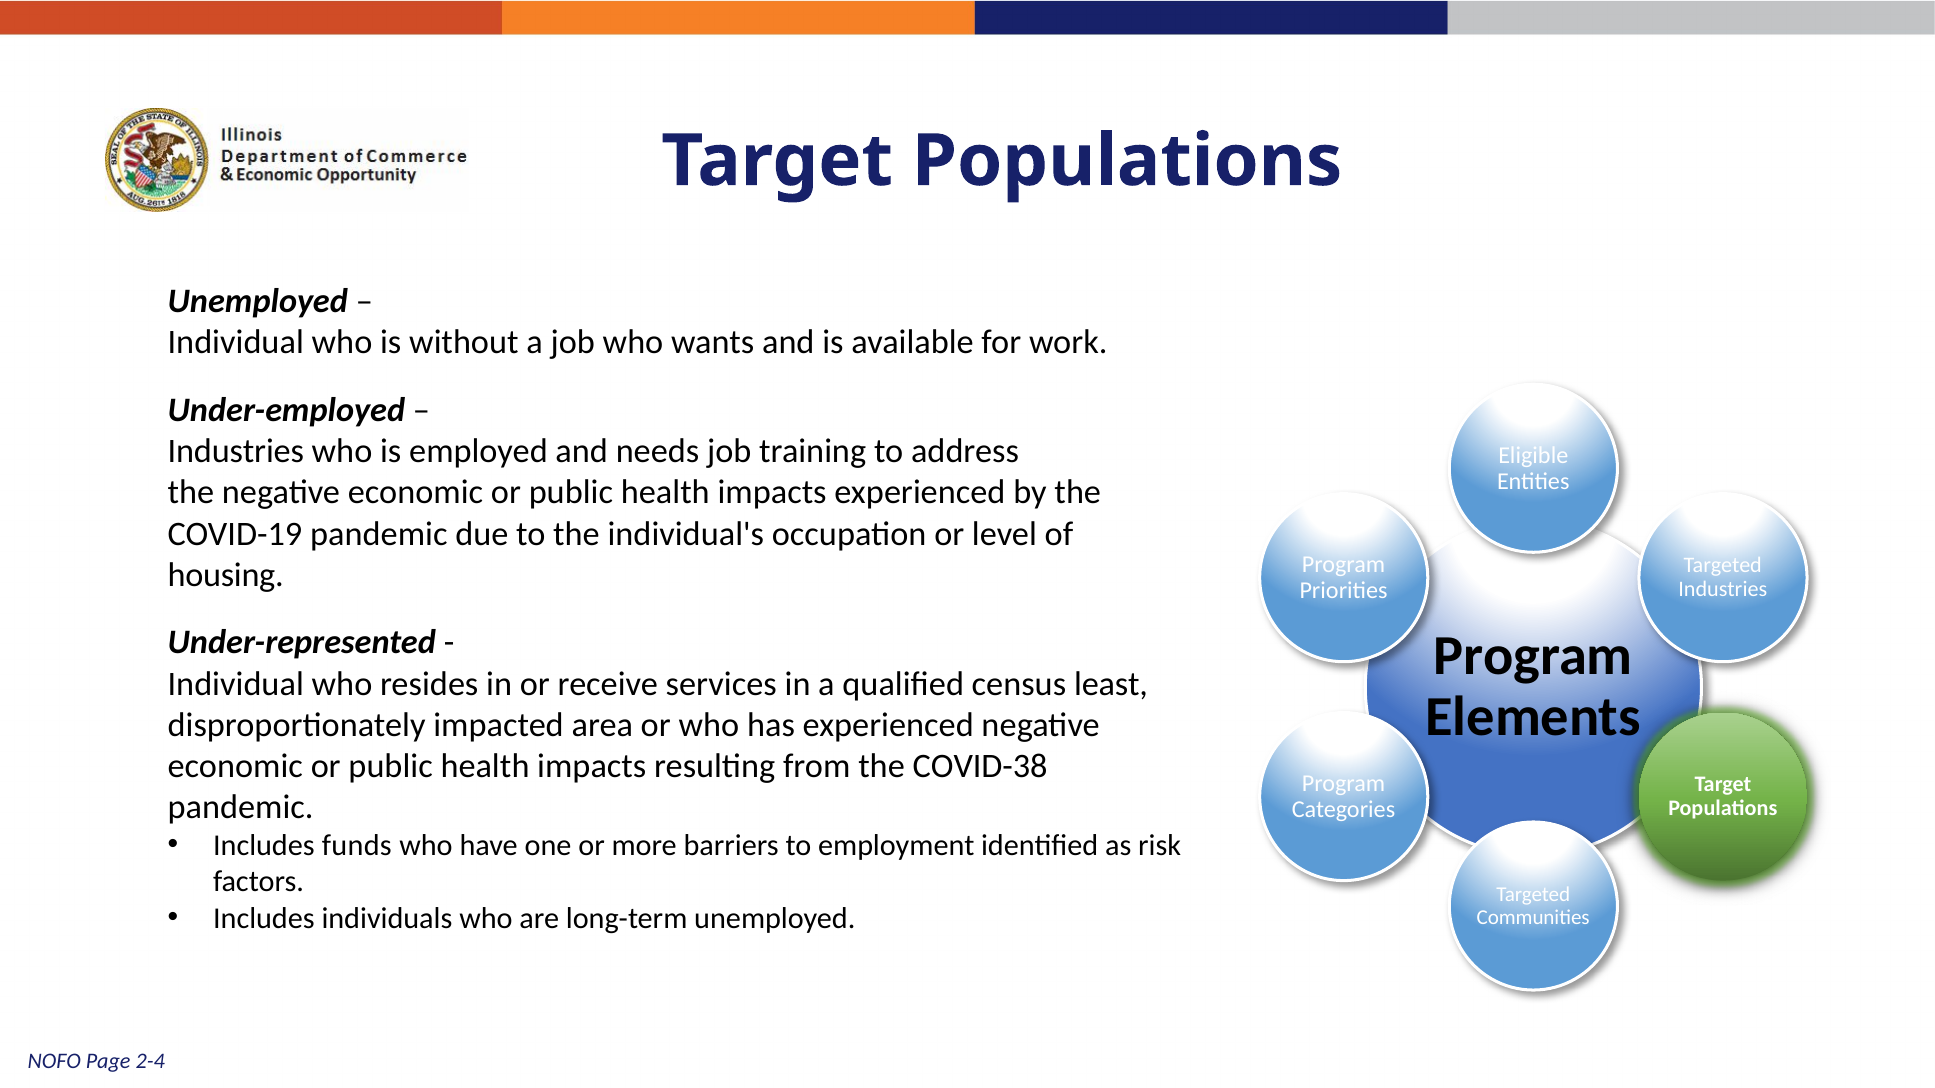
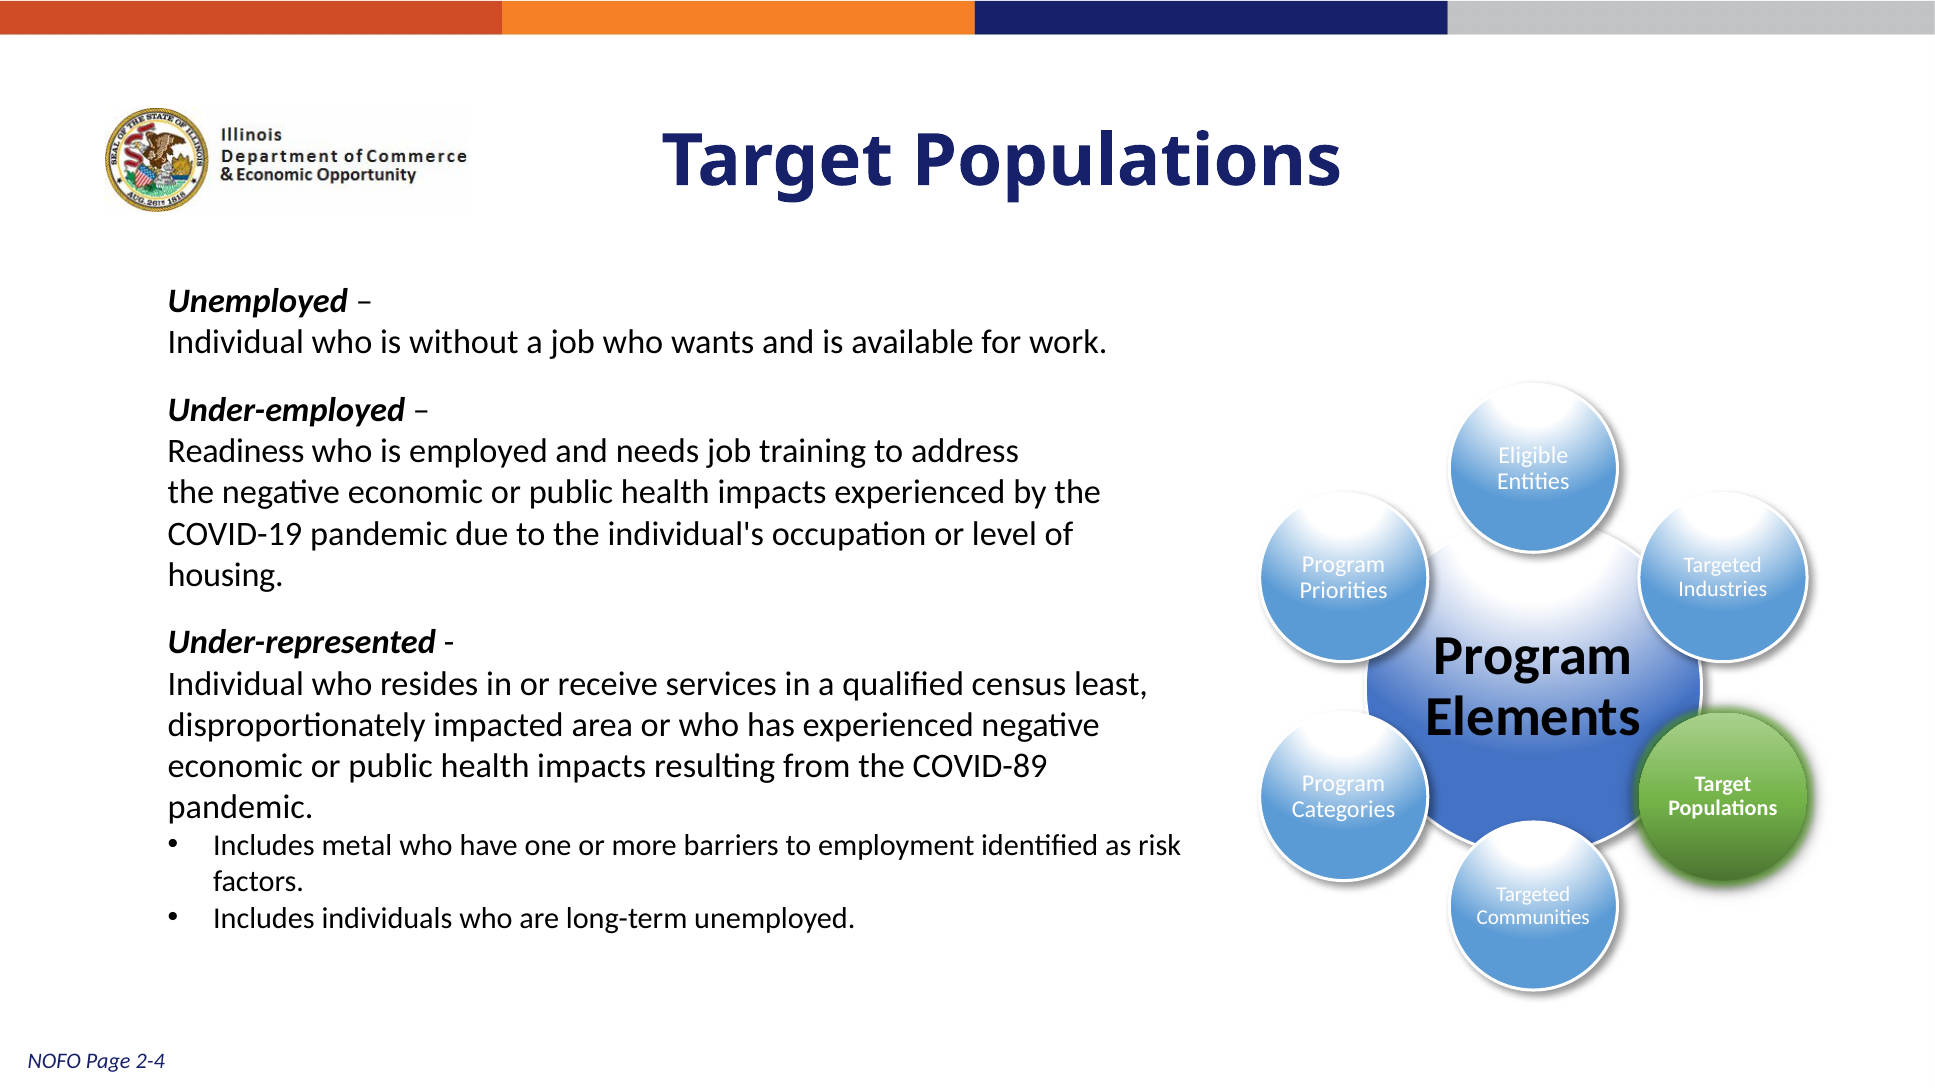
Industries: Industries -> Readiness (236, 452)
COVID-38: COVID-38 -> COVID-89 (980, 766)
funds: funds -> metal (357, 846)
